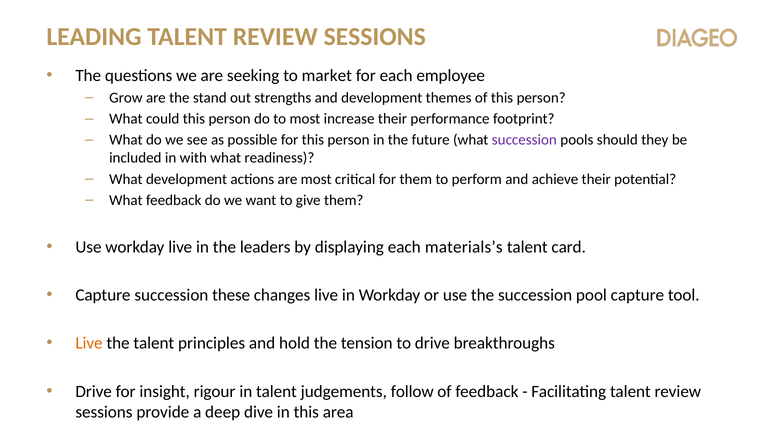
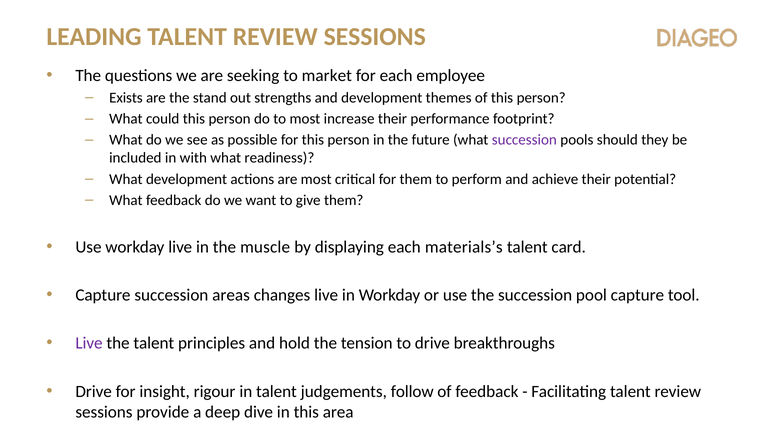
Grow: Grow -> Exists (126, 98)
leaders: leaders -> muscle (265, 247)
these: these -> areas (231, 295)
Live colour: orange -> purple (89, 343)
